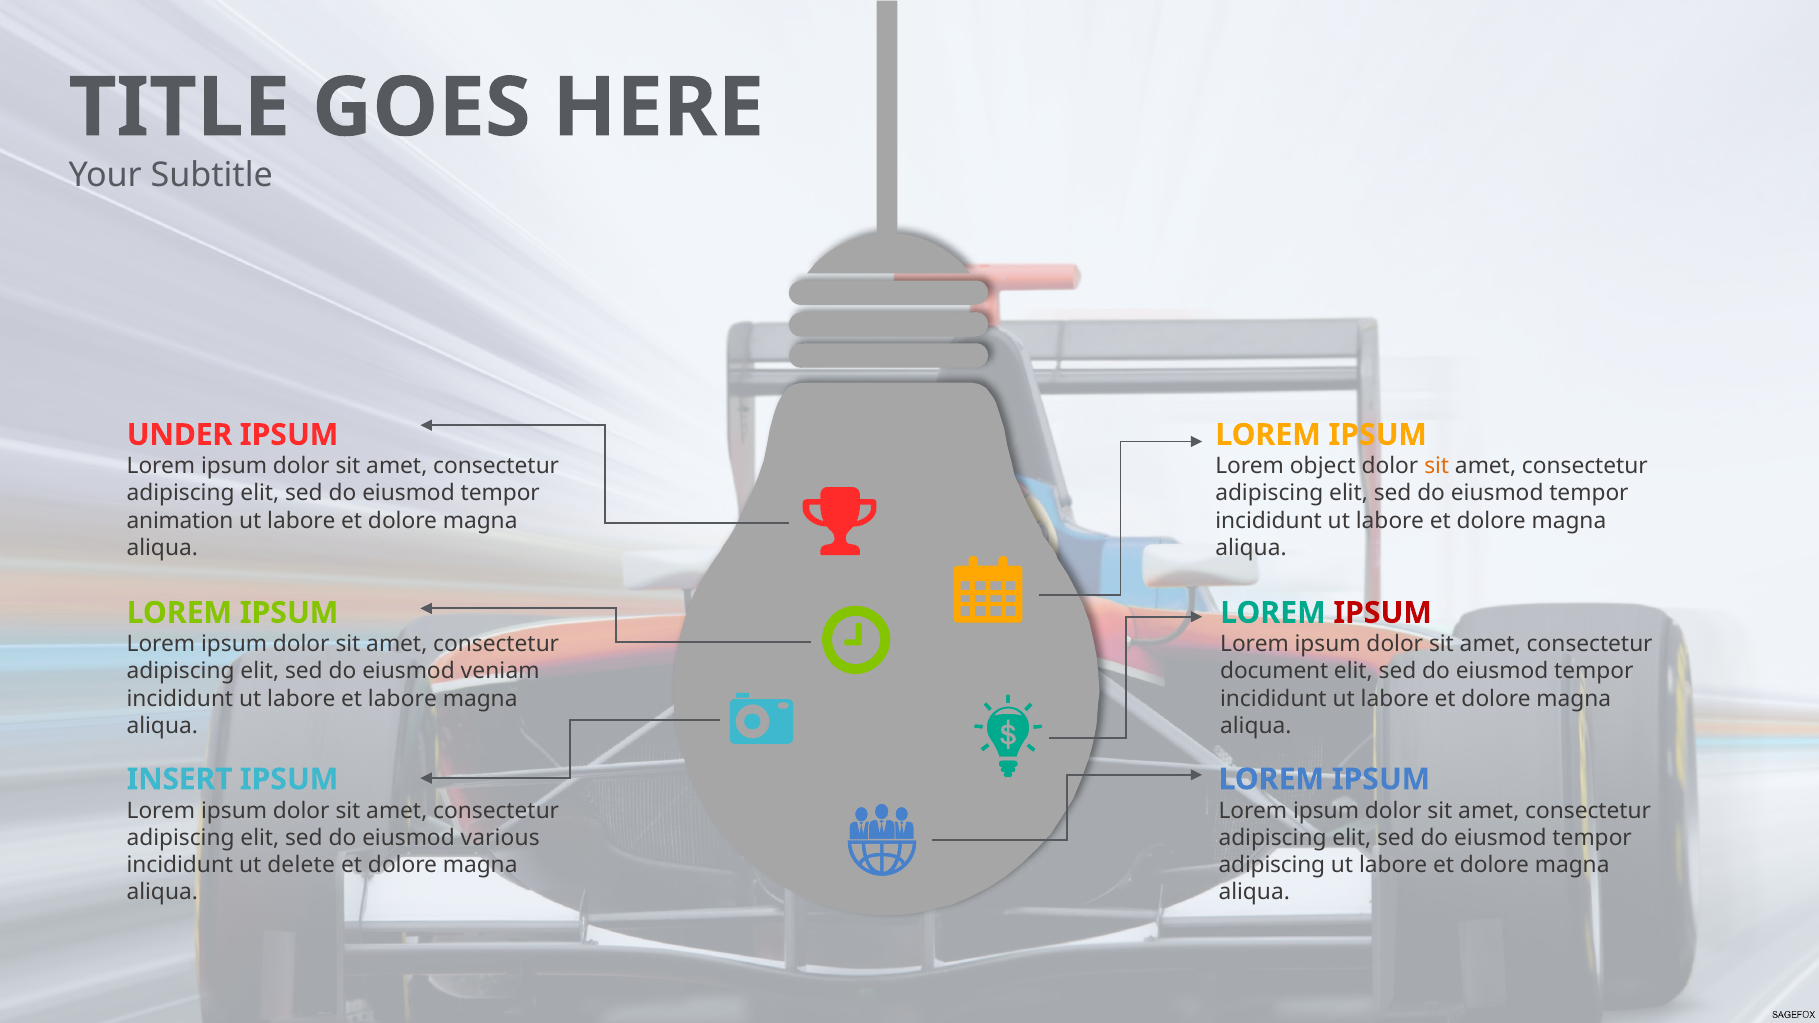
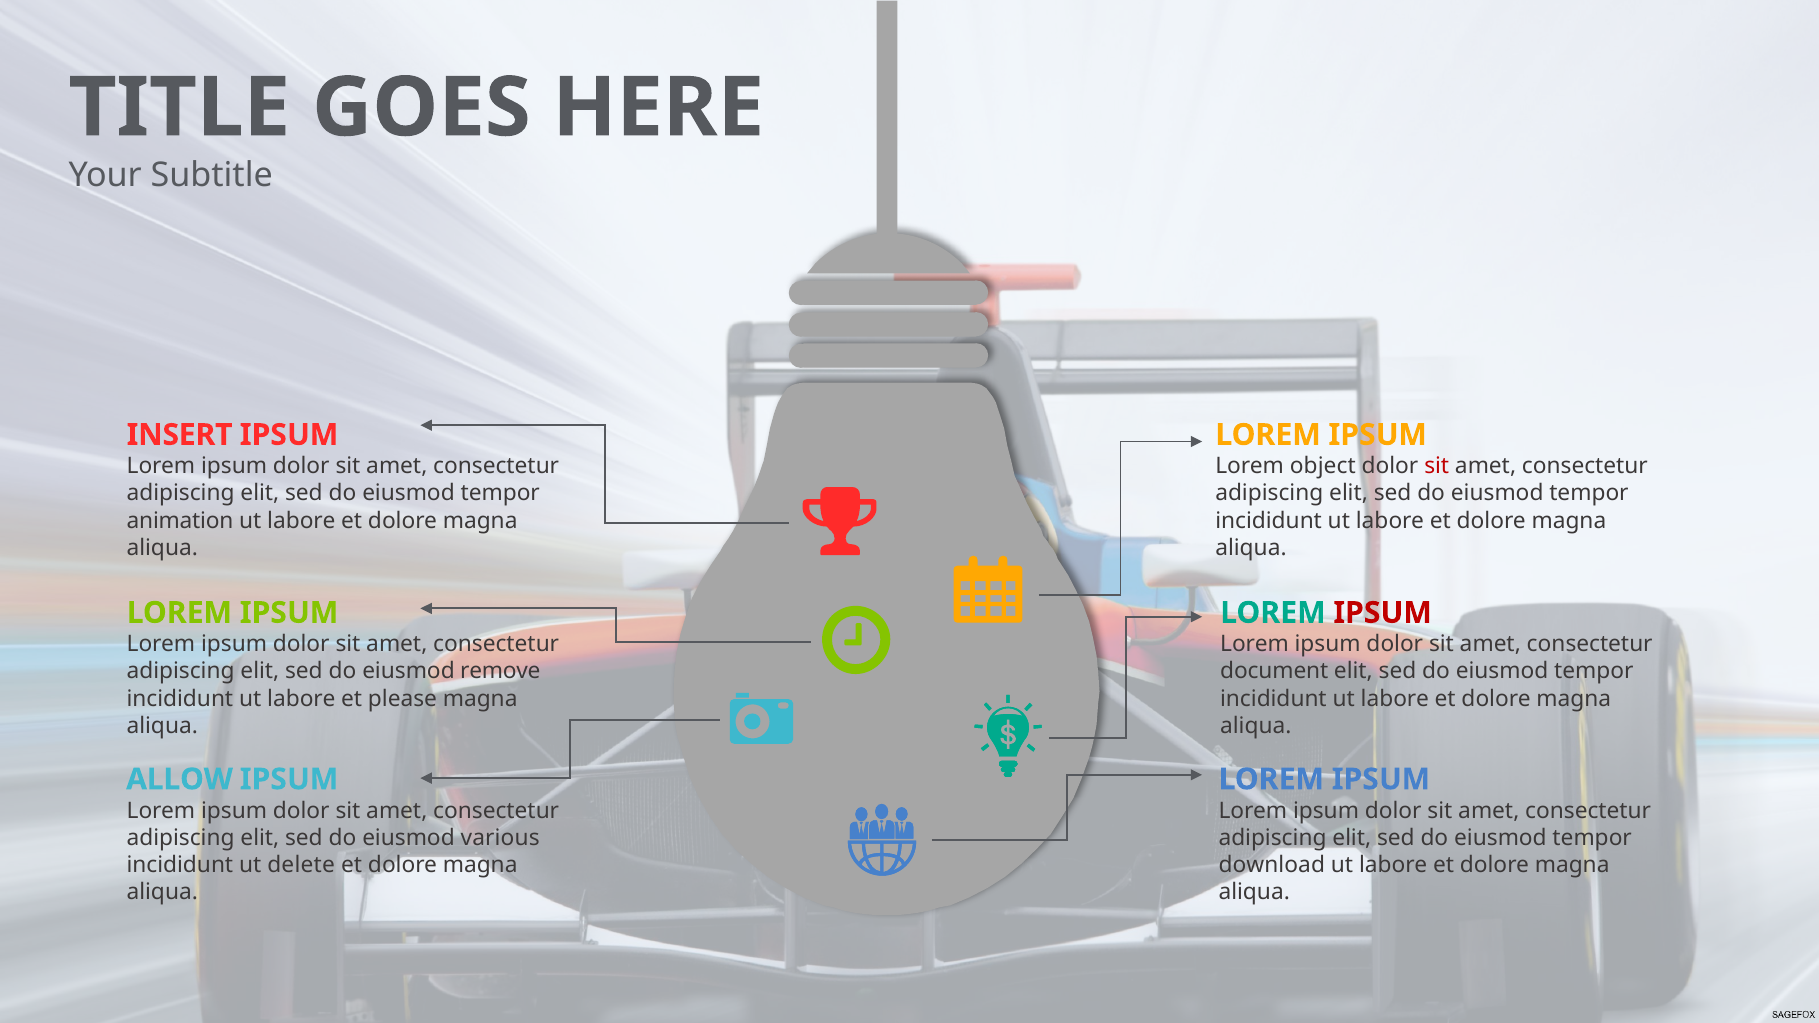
UNDER: UNDER -> INSERT (180, 435)
sit colour: orange -> red (1437, 466)
veniam: veniam -> remove (500, 671)
et labore: labore -> please (402, 699)
INSERT: INSERT -> ALLOW (180, 779)
adipiscing: adipiscing -> download (1272, 865)
